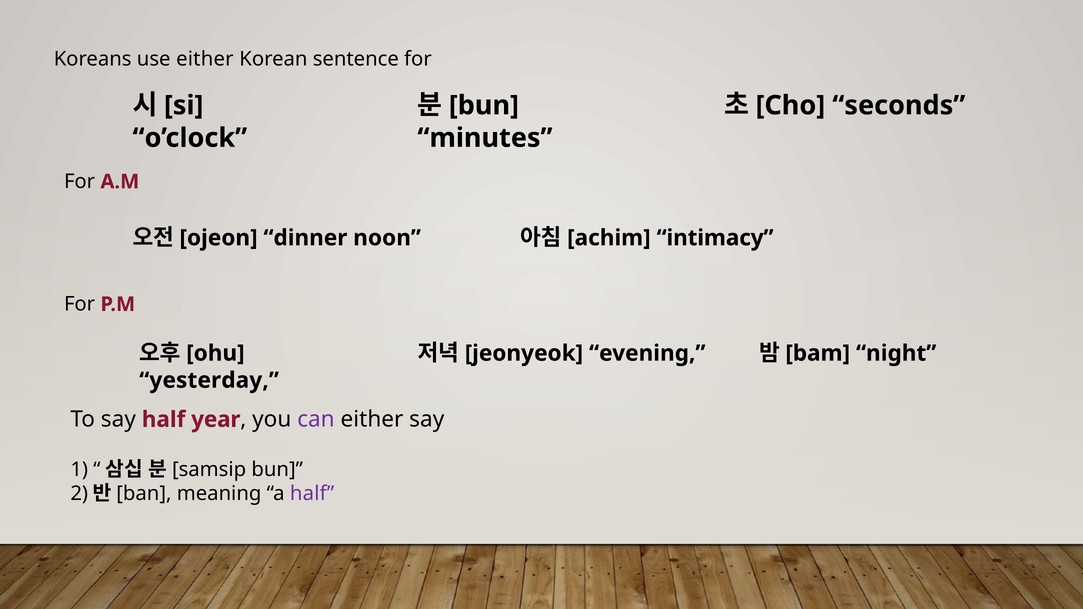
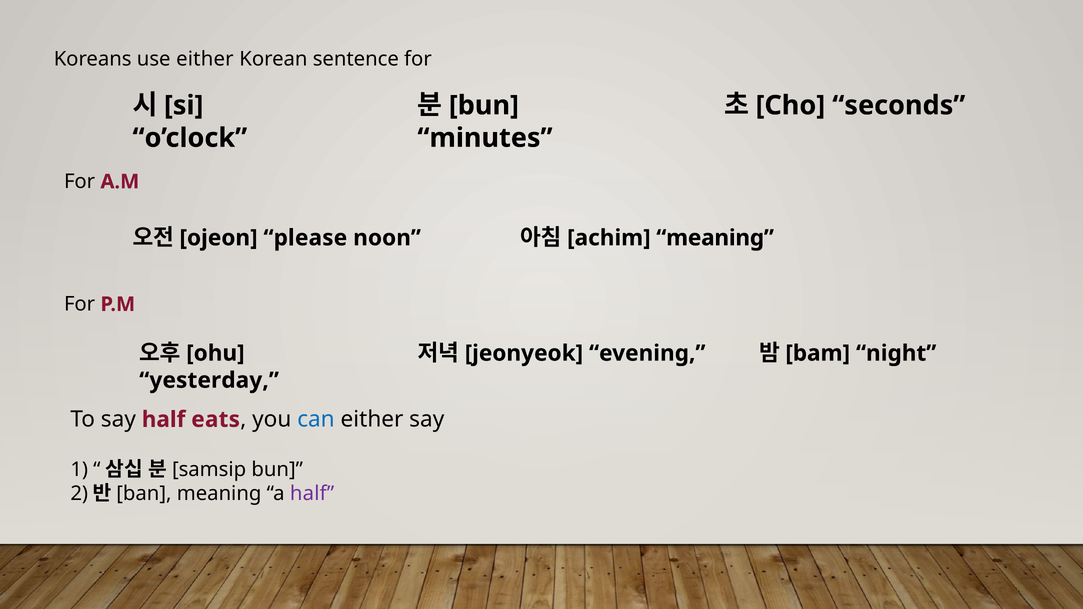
dinner: dinner -> please (305, 238)
intimacy: intimacy -> meaning (715, 238)
year: year -> eats (216, 420)
can colour: purple -> blue (316, 420)
